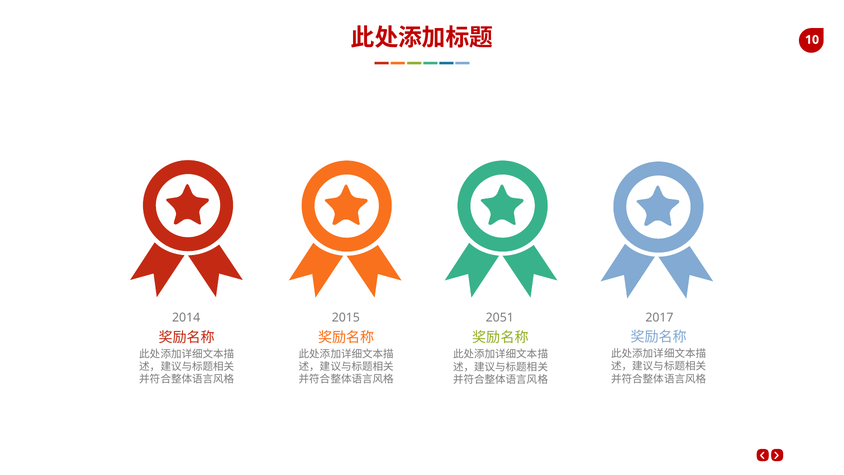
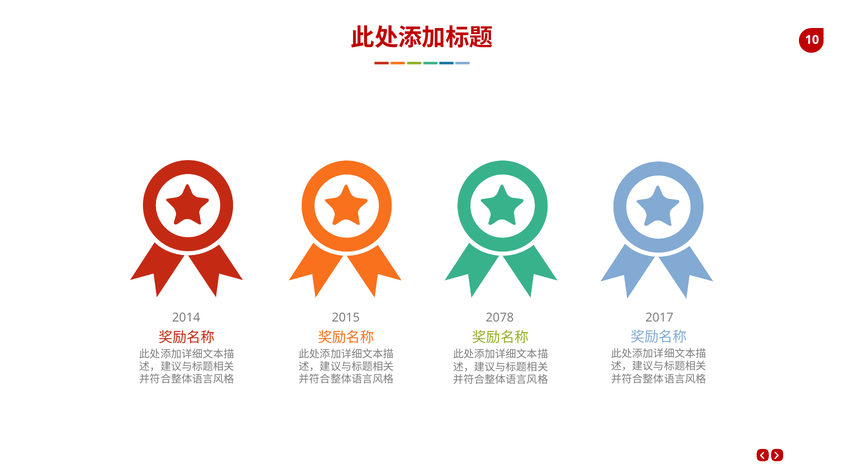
2051: 2051 -> 2078 (500, 317)
